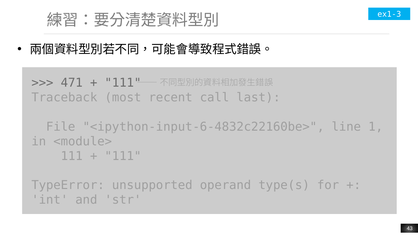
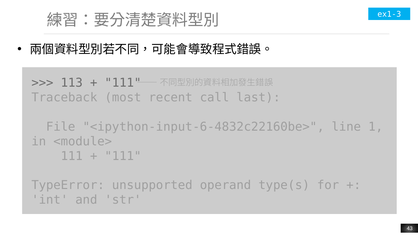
471: 471 -> 113 (72, 83)
